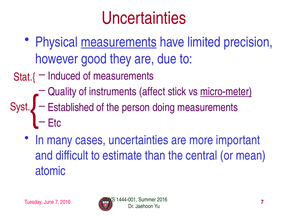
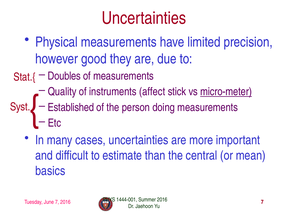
measurements underline: present -> none (119, 42)
Induced: Induced -> Doubles (64, 76)
atomic: atomic -> basics (50, 171)
